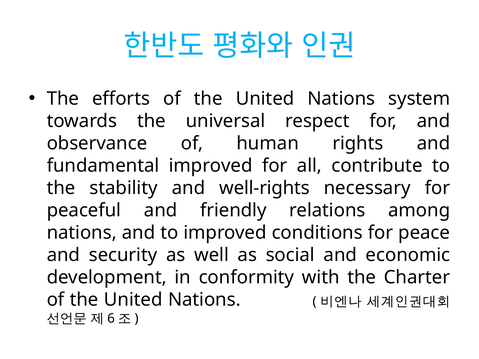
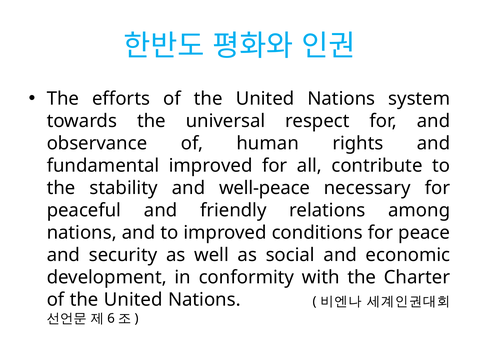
well-rights: well-rights -> well-peace (265, 188)
